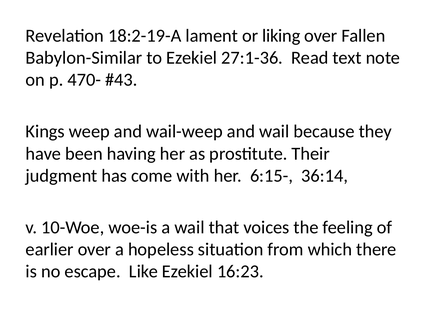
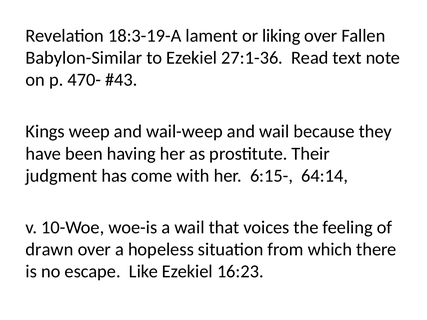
18:2-19-A: 18:2-19-A -> 18:3-19-A (145, 36)
36:14: 36:14 -> 64:14 (325, 176)
earlier: earlier -> drawn (50, 250)
